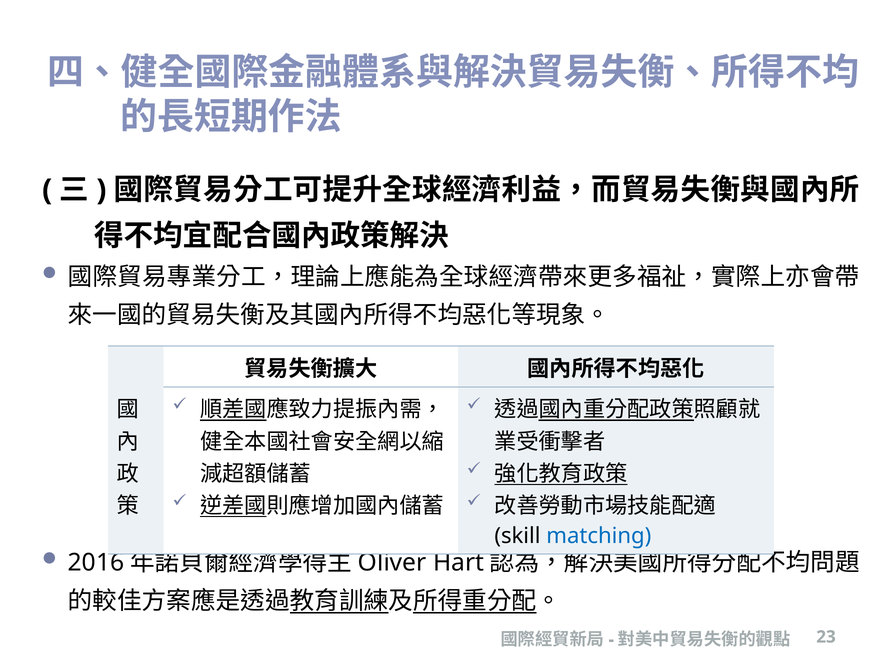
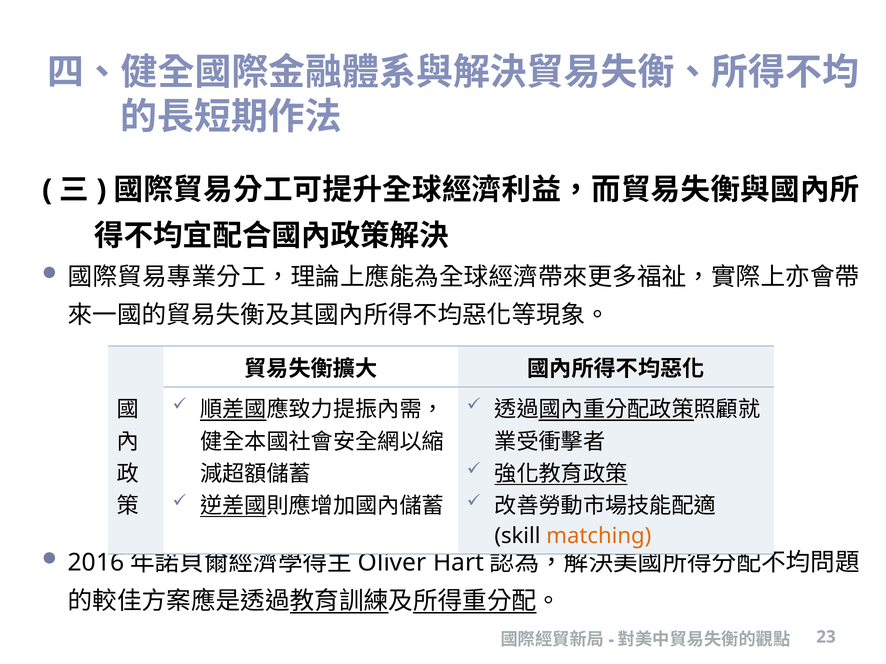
matching colour: blue -> orange (599, 536)
